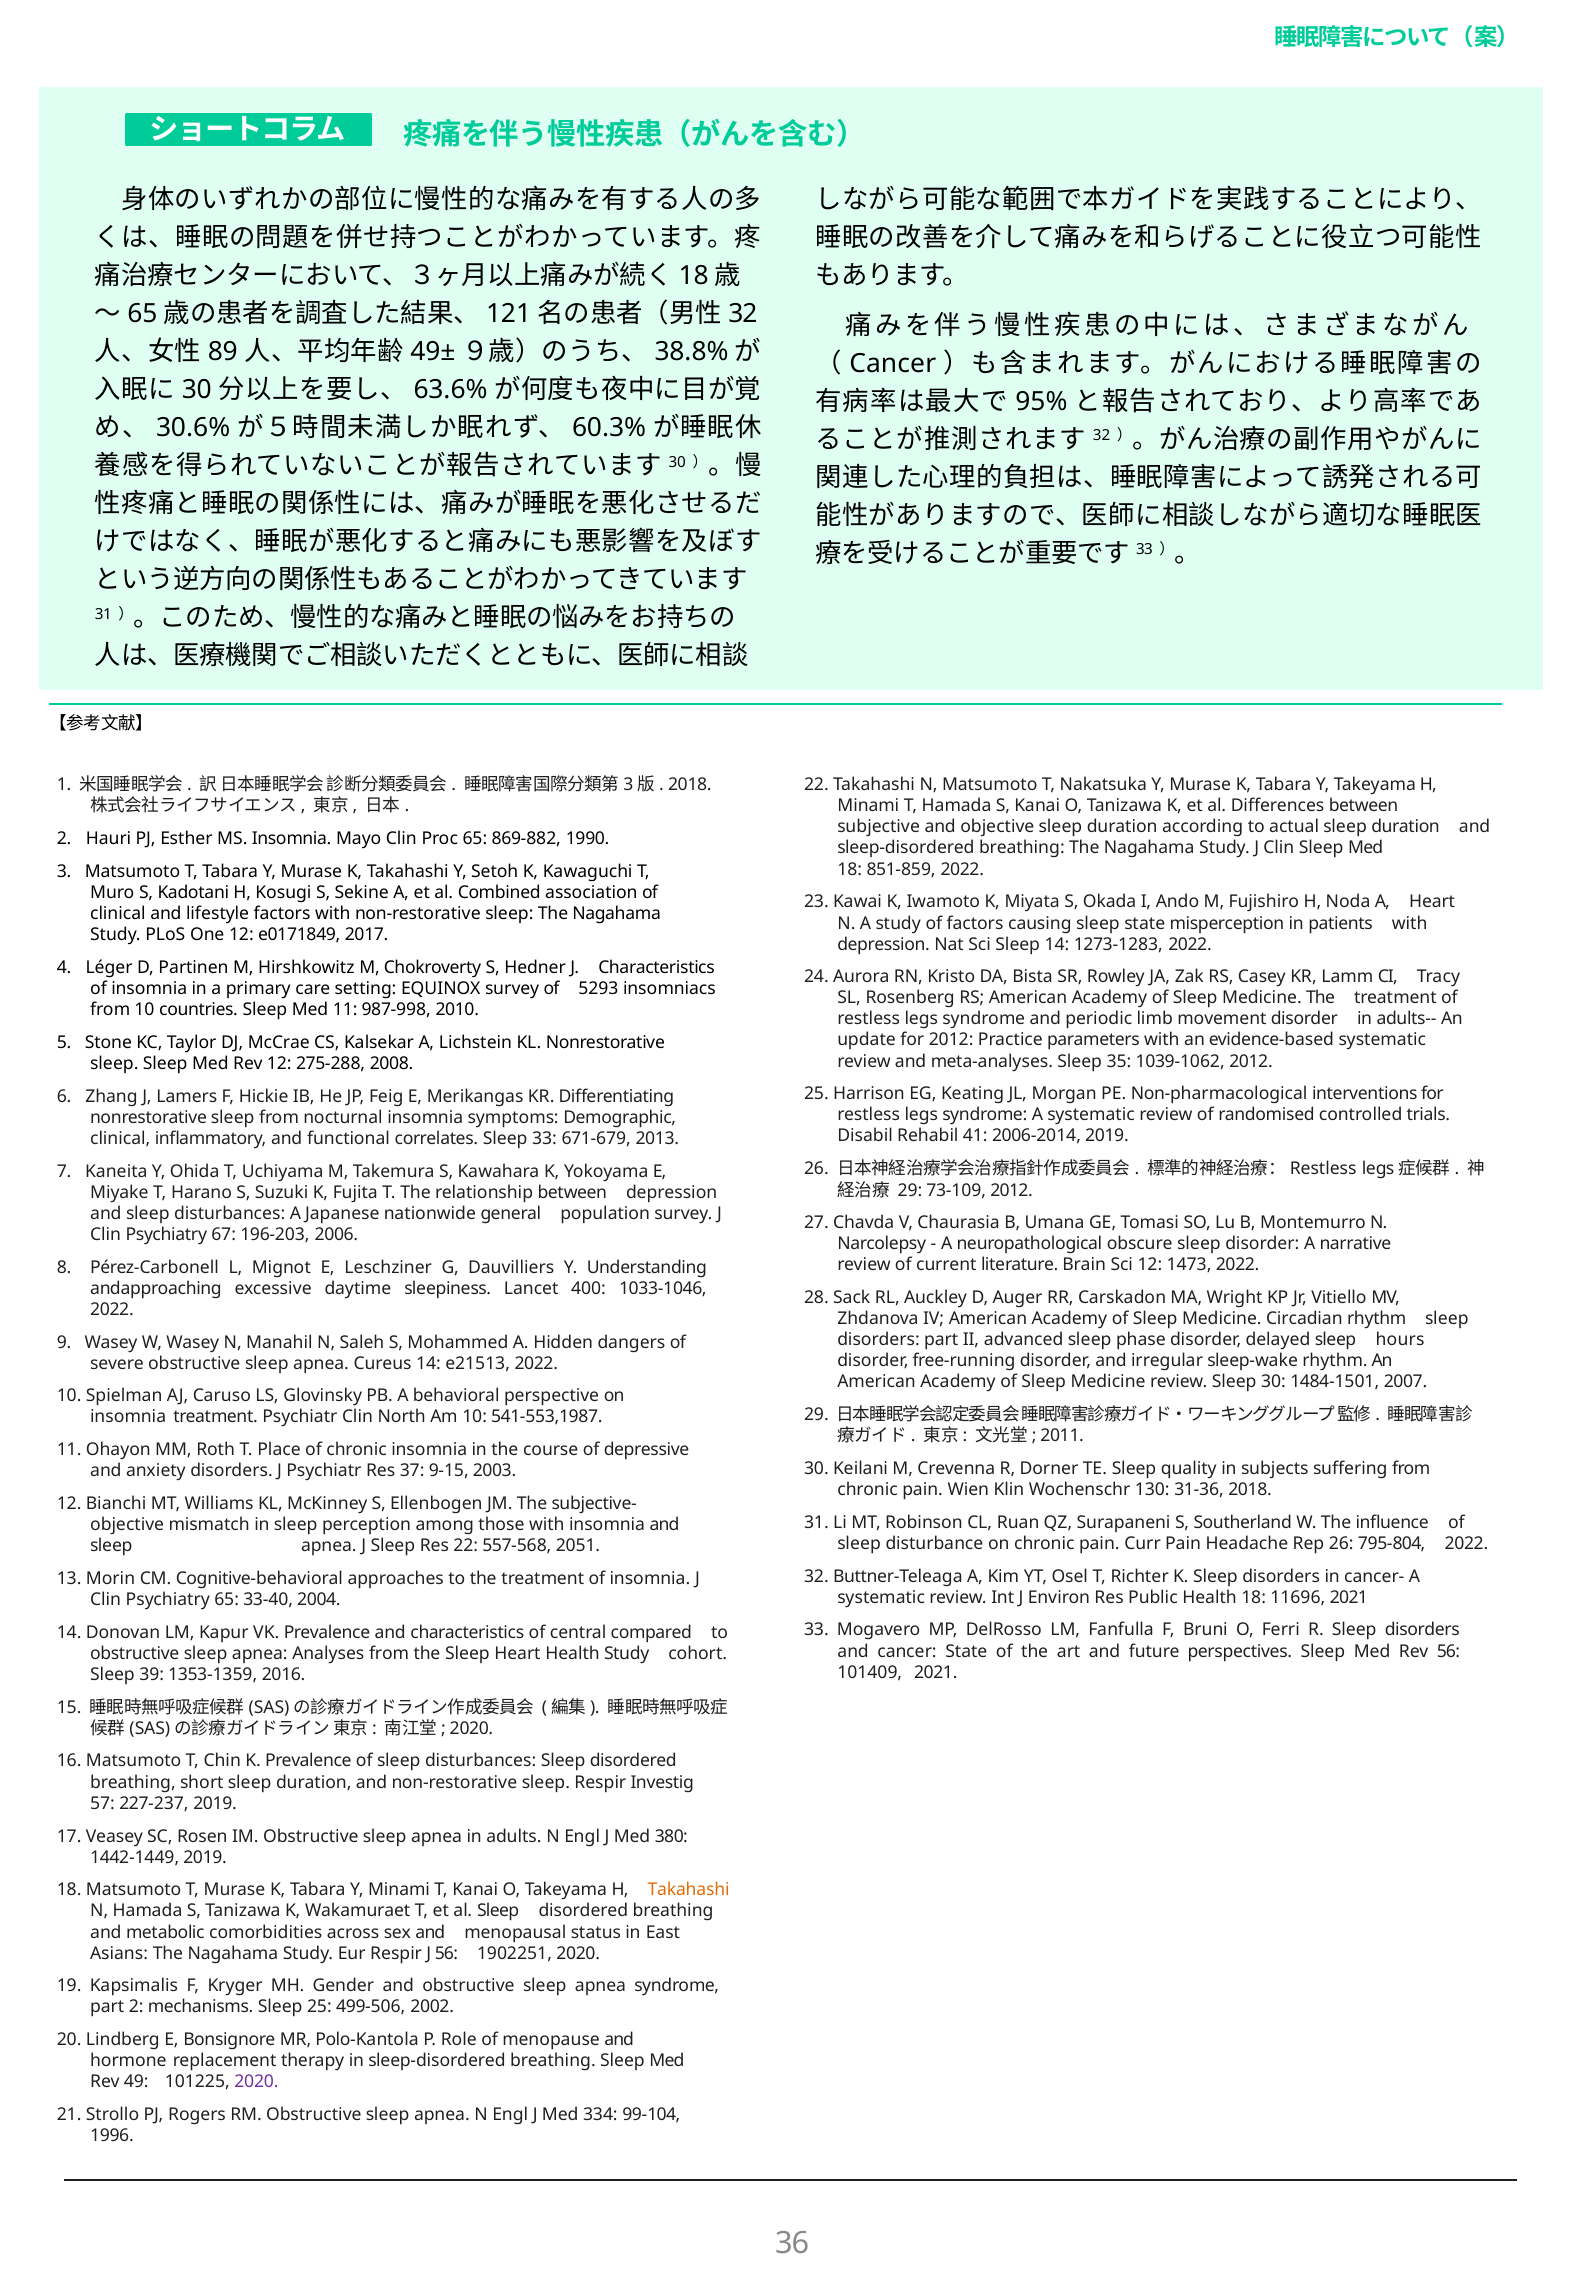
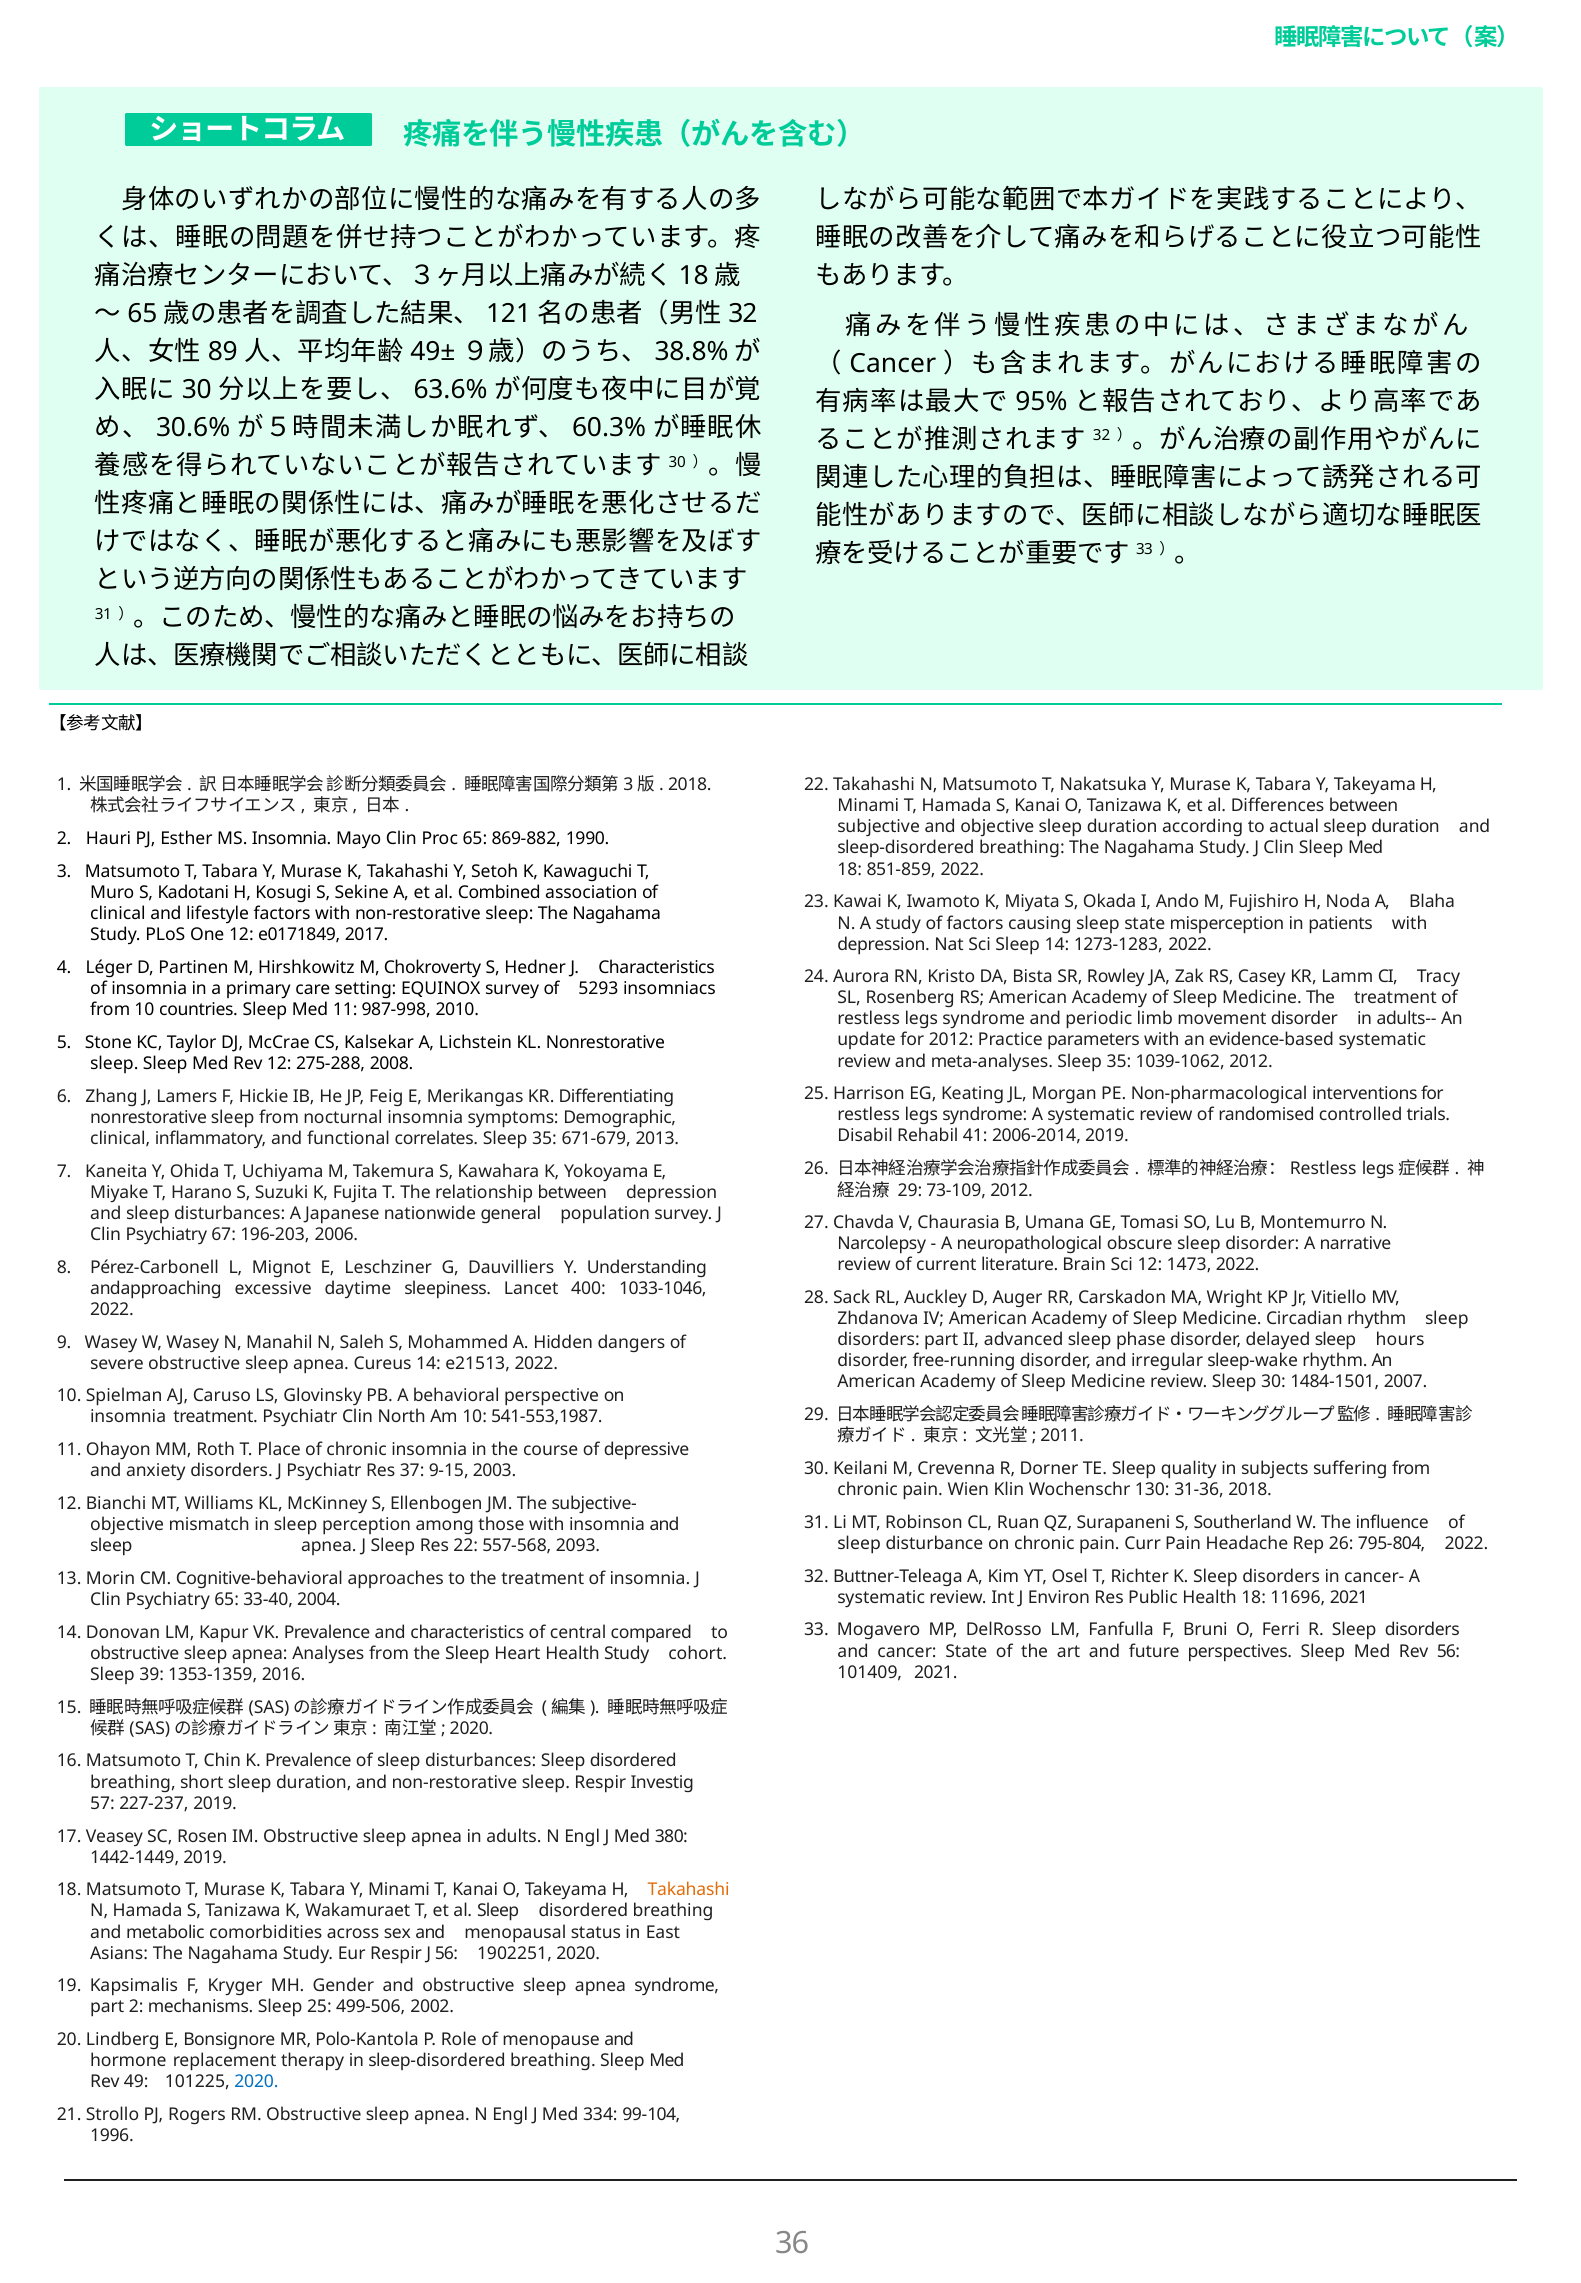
A Heart: Heart -> Blaha (1432, 902)
correlates Sleep 33: 33 -> 35 (545, 1139)
2051: 2051 -> 2093 (578, 1546)
2020 colour: purple -> blue (256, 2083)
